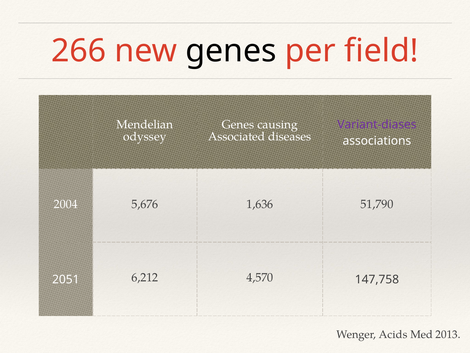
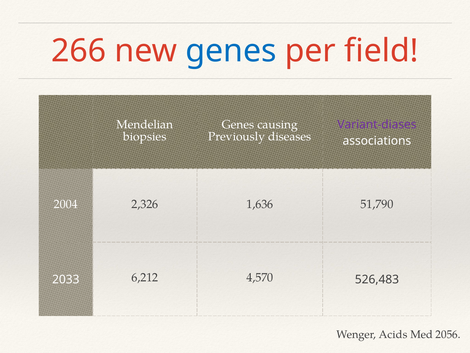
genes colour: black -> blue (231, 51)
odyssey: odyssey -> biopsies (145, 137)
Associated: Associated -> Previously (237, 137)
5,676: 5,676 -> 2,326 (145, 204)
2051: 2051 -> 2033 (66, 279)
147,758: 147,758 -> 526,483 (377, 279)
2013: 2013 -> 2056 (448, 334)
